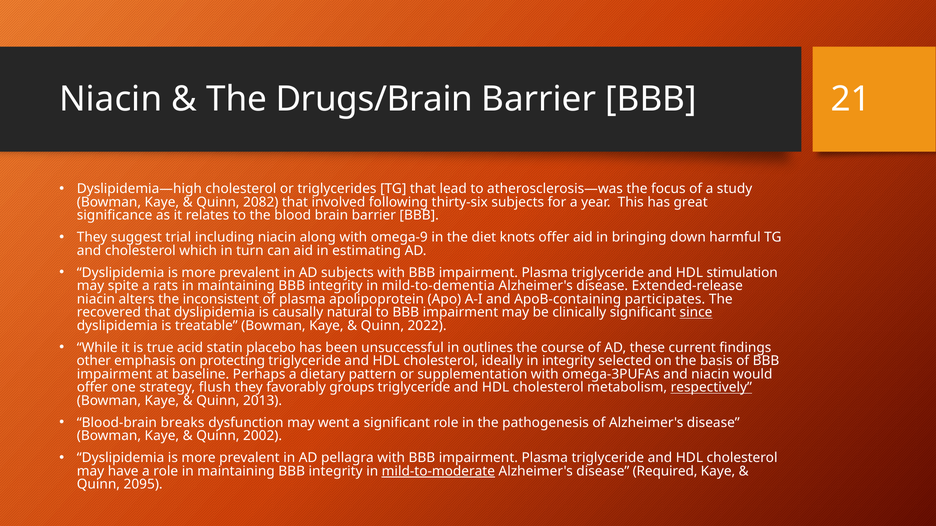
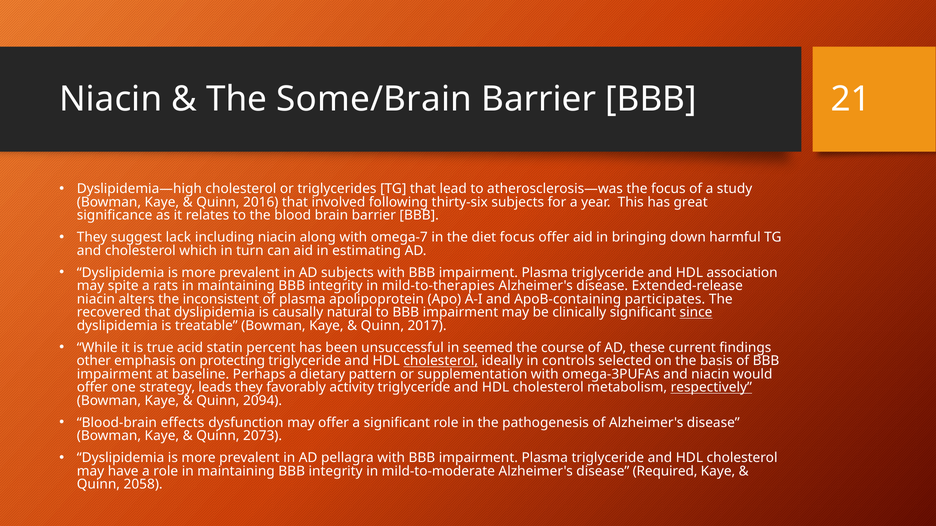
Drugs/Brain: Drugs/Brain -> Some/Brain (374, 99)
2082: 2082 -> 2016 (261, 202)
trial: trial -> lack (178, 238)
omega-9: omega-9 -> omega-7 (399, 238)
diet knots: knots -> focus (517, 238)
stimulation: stimulation -> association (742, 273)
mild-to-dementia: mild-to-dementia -> mild-to-therapies (438, 286)
2022: 2022 -> 2017 (427, 326)
placebo: placebo -> percent (271, 348)
outlines: outlines -> seemed (488, 348)
cholesterol underline: none -> present (441, 361)
in integrity: integrity -> controls (568, 361)
flush: flush -> leads (215, 388)
groups: groups -> activity (352, 388)
2013: 2013 -> 2094 (263, 401)
breaks: breaks -> effects (182, 423)
may went: went -> offer (334, 423)
2002: 2002 -> 2073 (263, 436)
mild-to-moderate underline: present -> none (438, 472)
2095: 2095 -> 2058 (143, 485)
